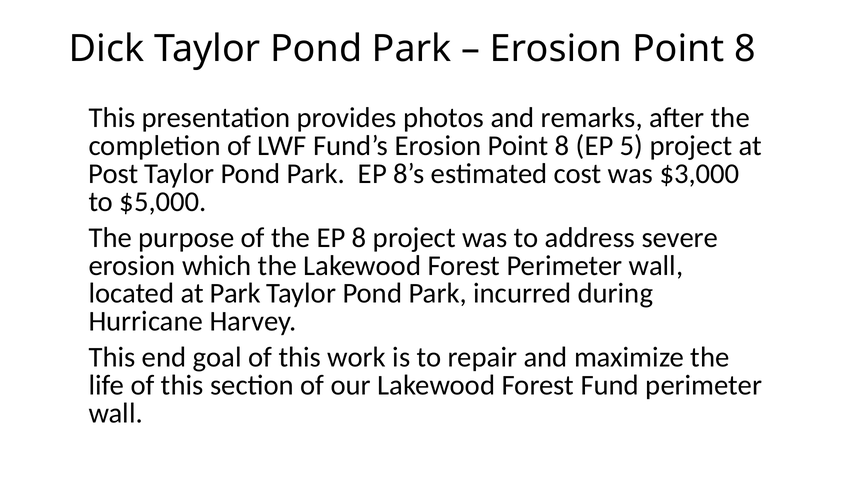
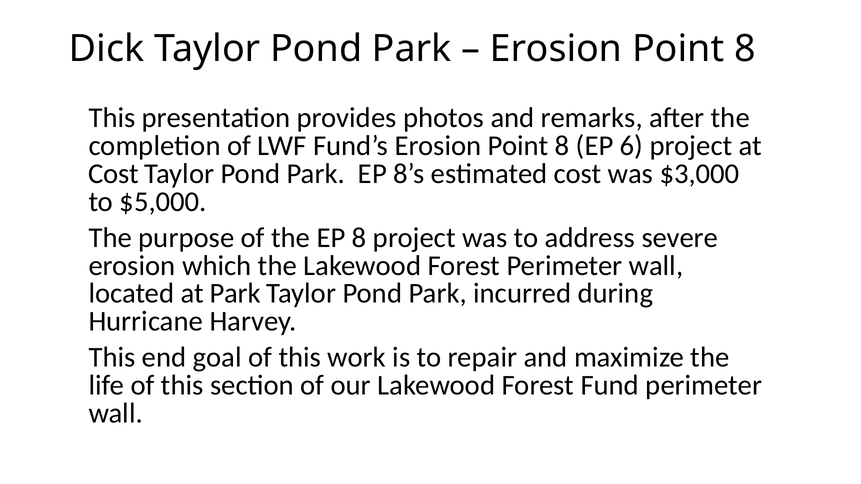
5: 5 -> 6 (632, 146)
Post: Post -> Cost (113, 174)
